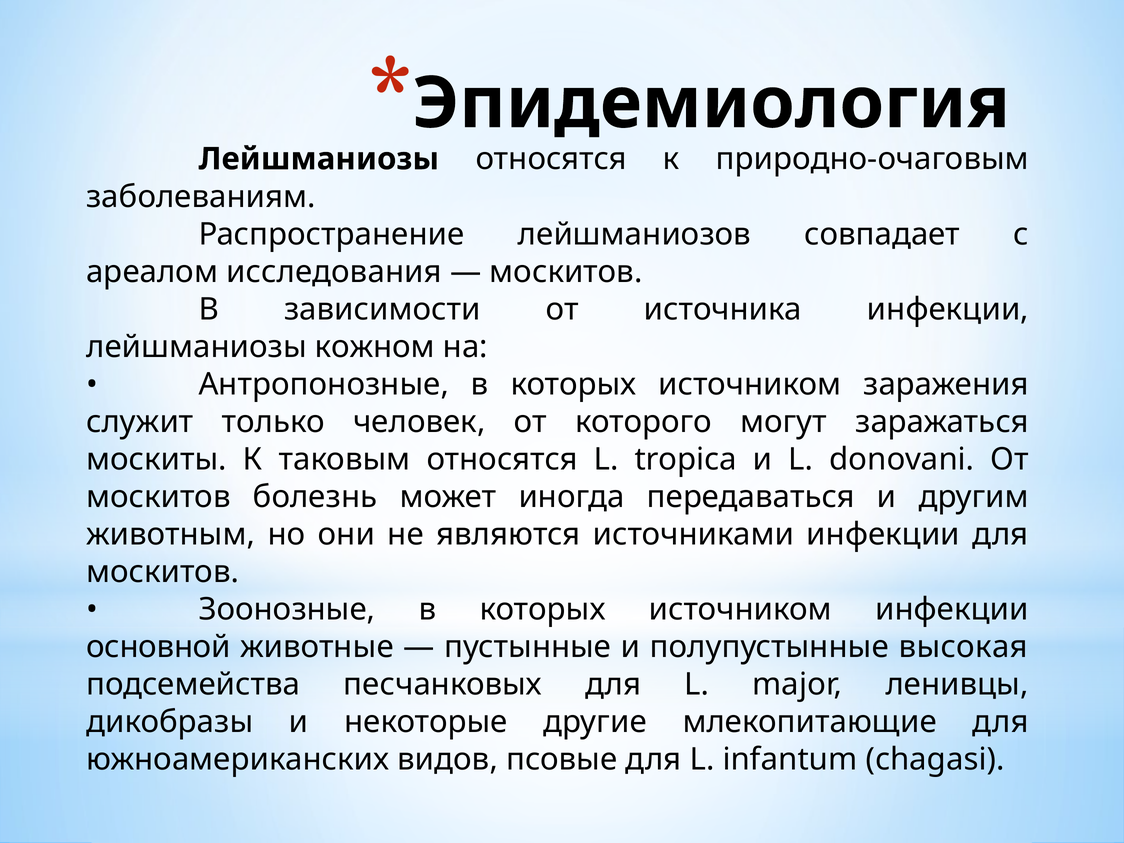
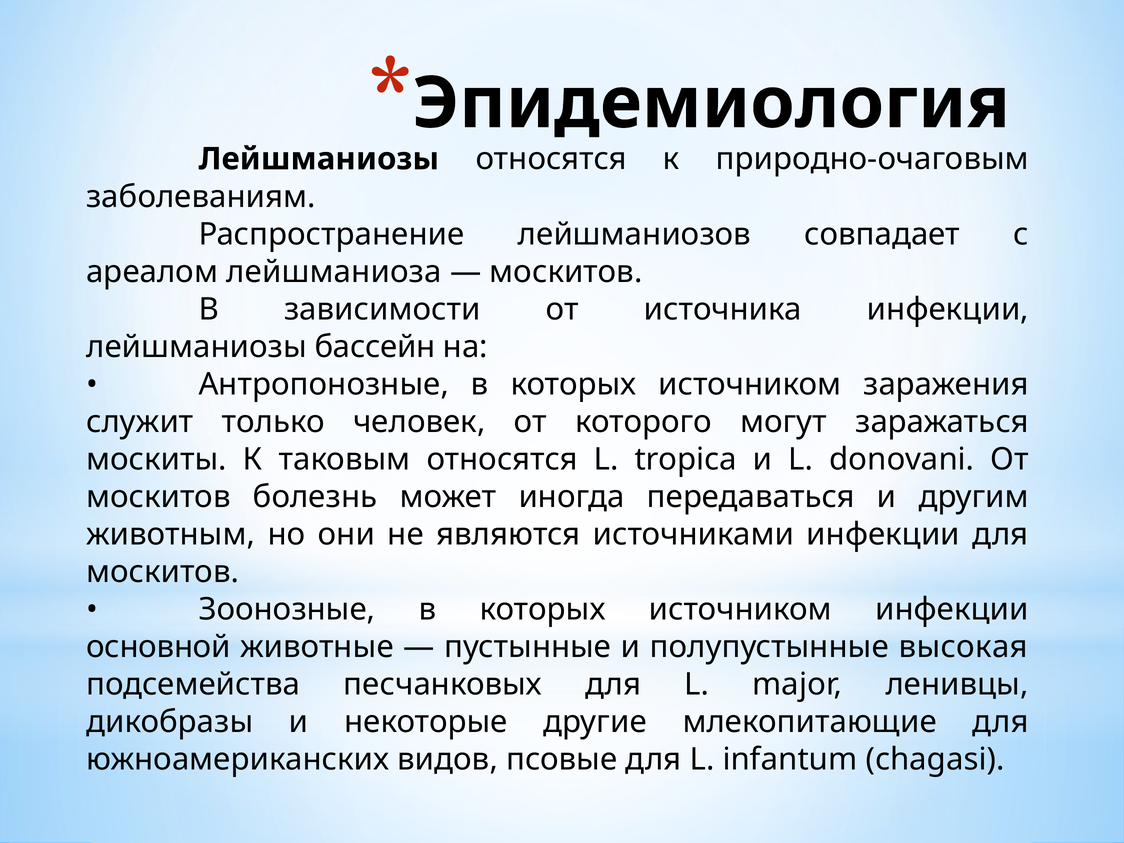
исследования: исследования -> лейшманиоза (334, 272)
кожном: кожном -> бассейн (375, 347)
